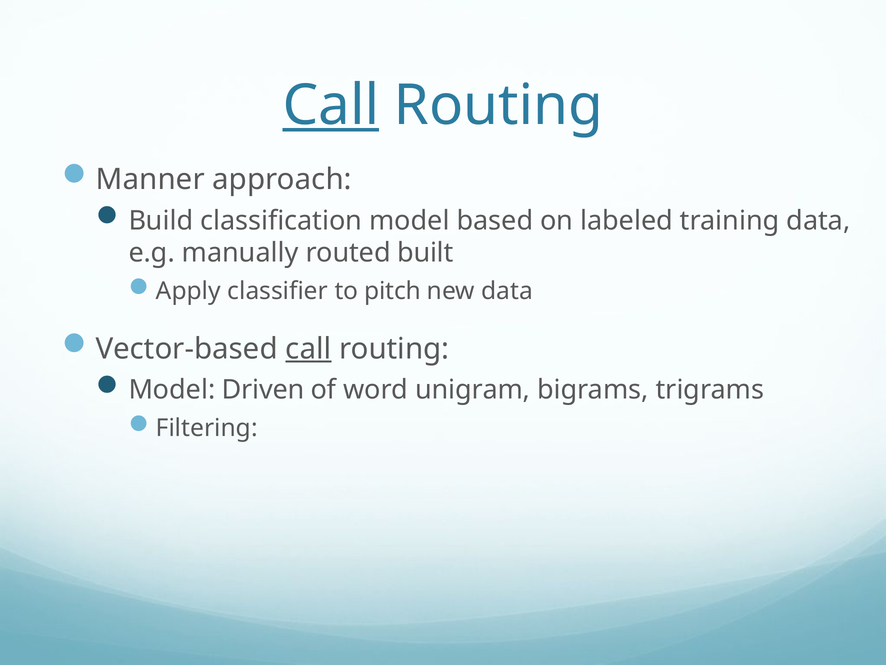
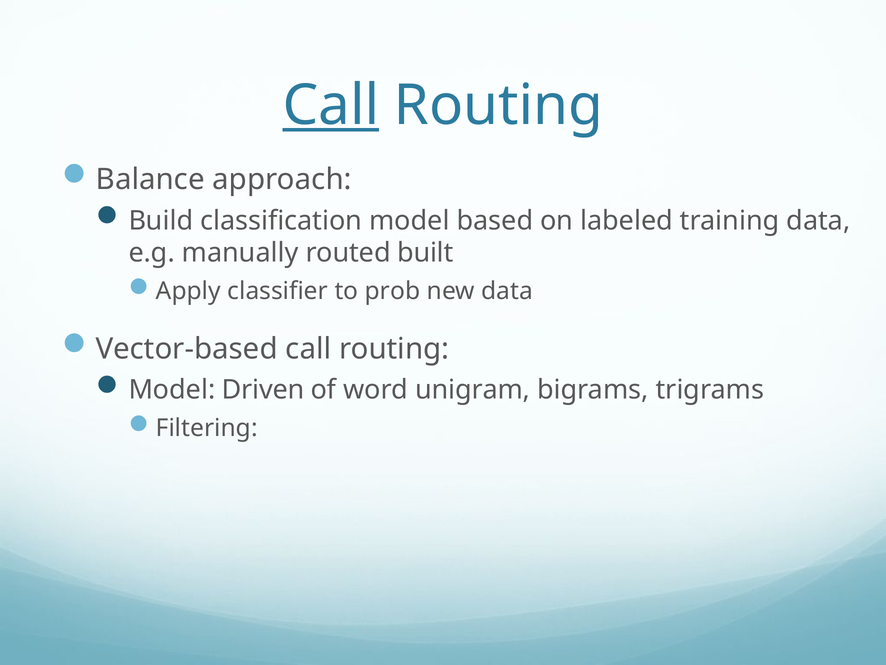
Manner: Manner -> Balance (150, 179)
pitch: pitch -> prob (393, 291)
call underline: present -> none (308, 349)
